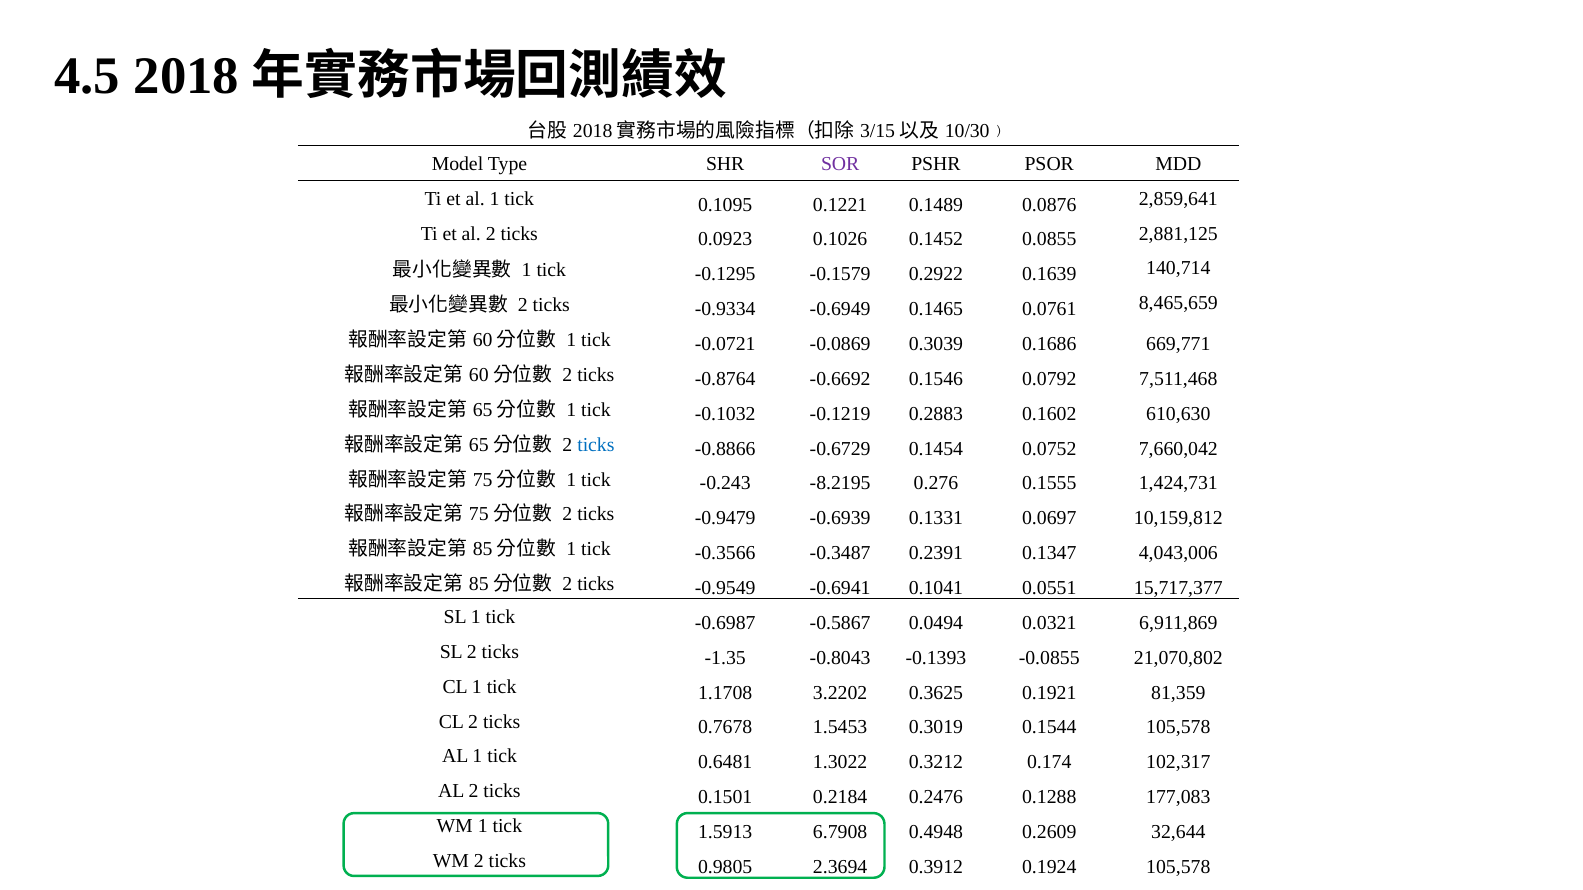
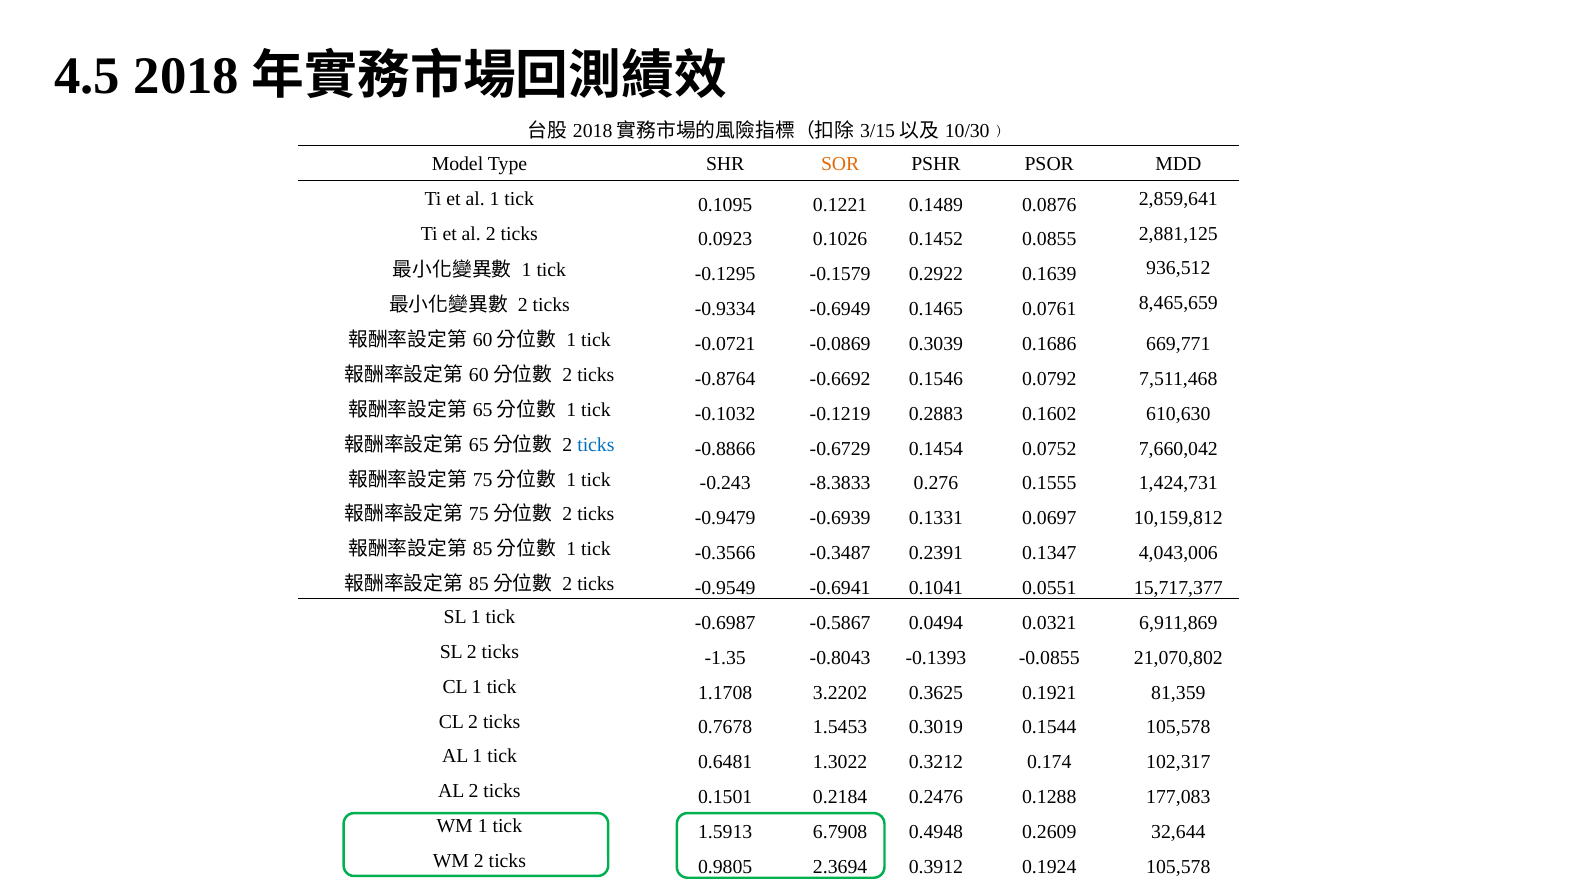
SOR colour: purple -> orange (840, 164)
140,714: 140,714 -> 936,512 (1178, 269)
-8.2195: -8.2195 -> -8.3833 (840, 484)
